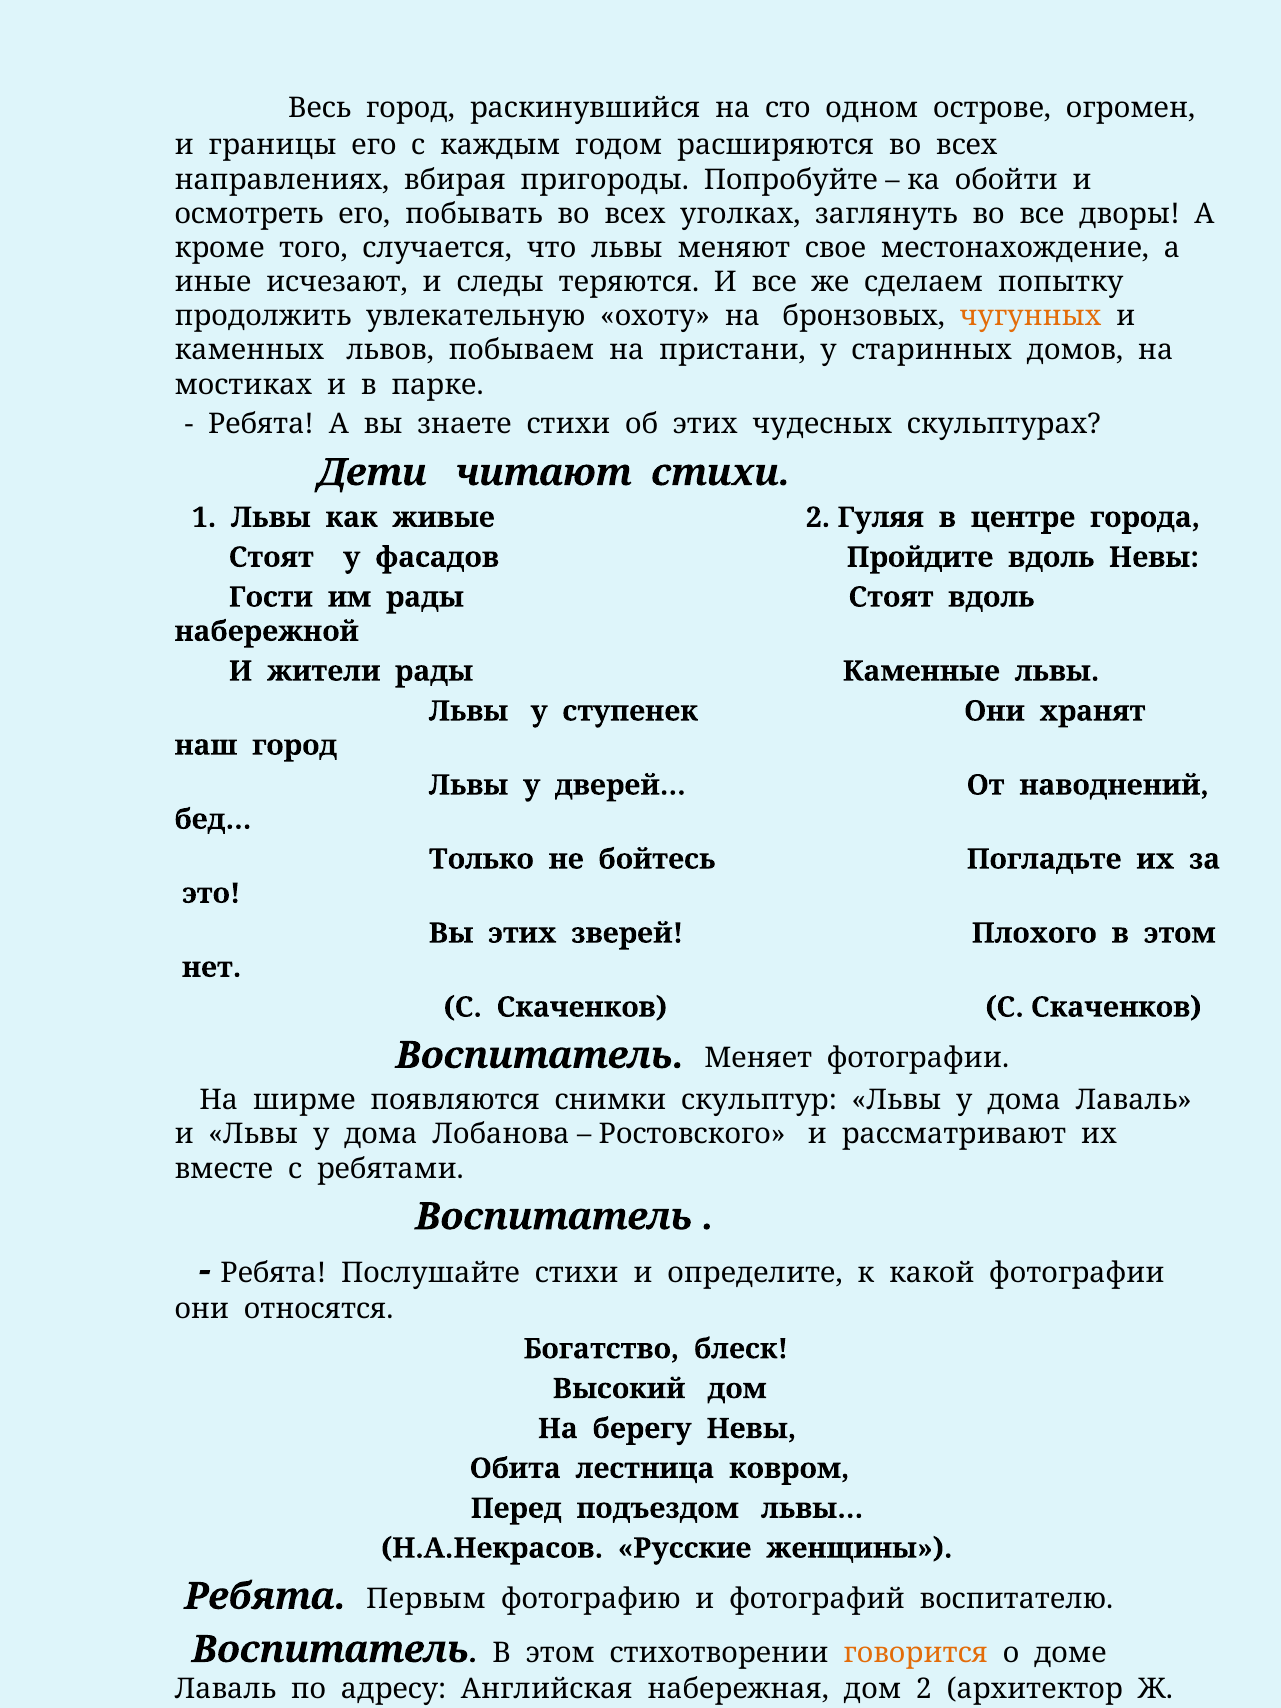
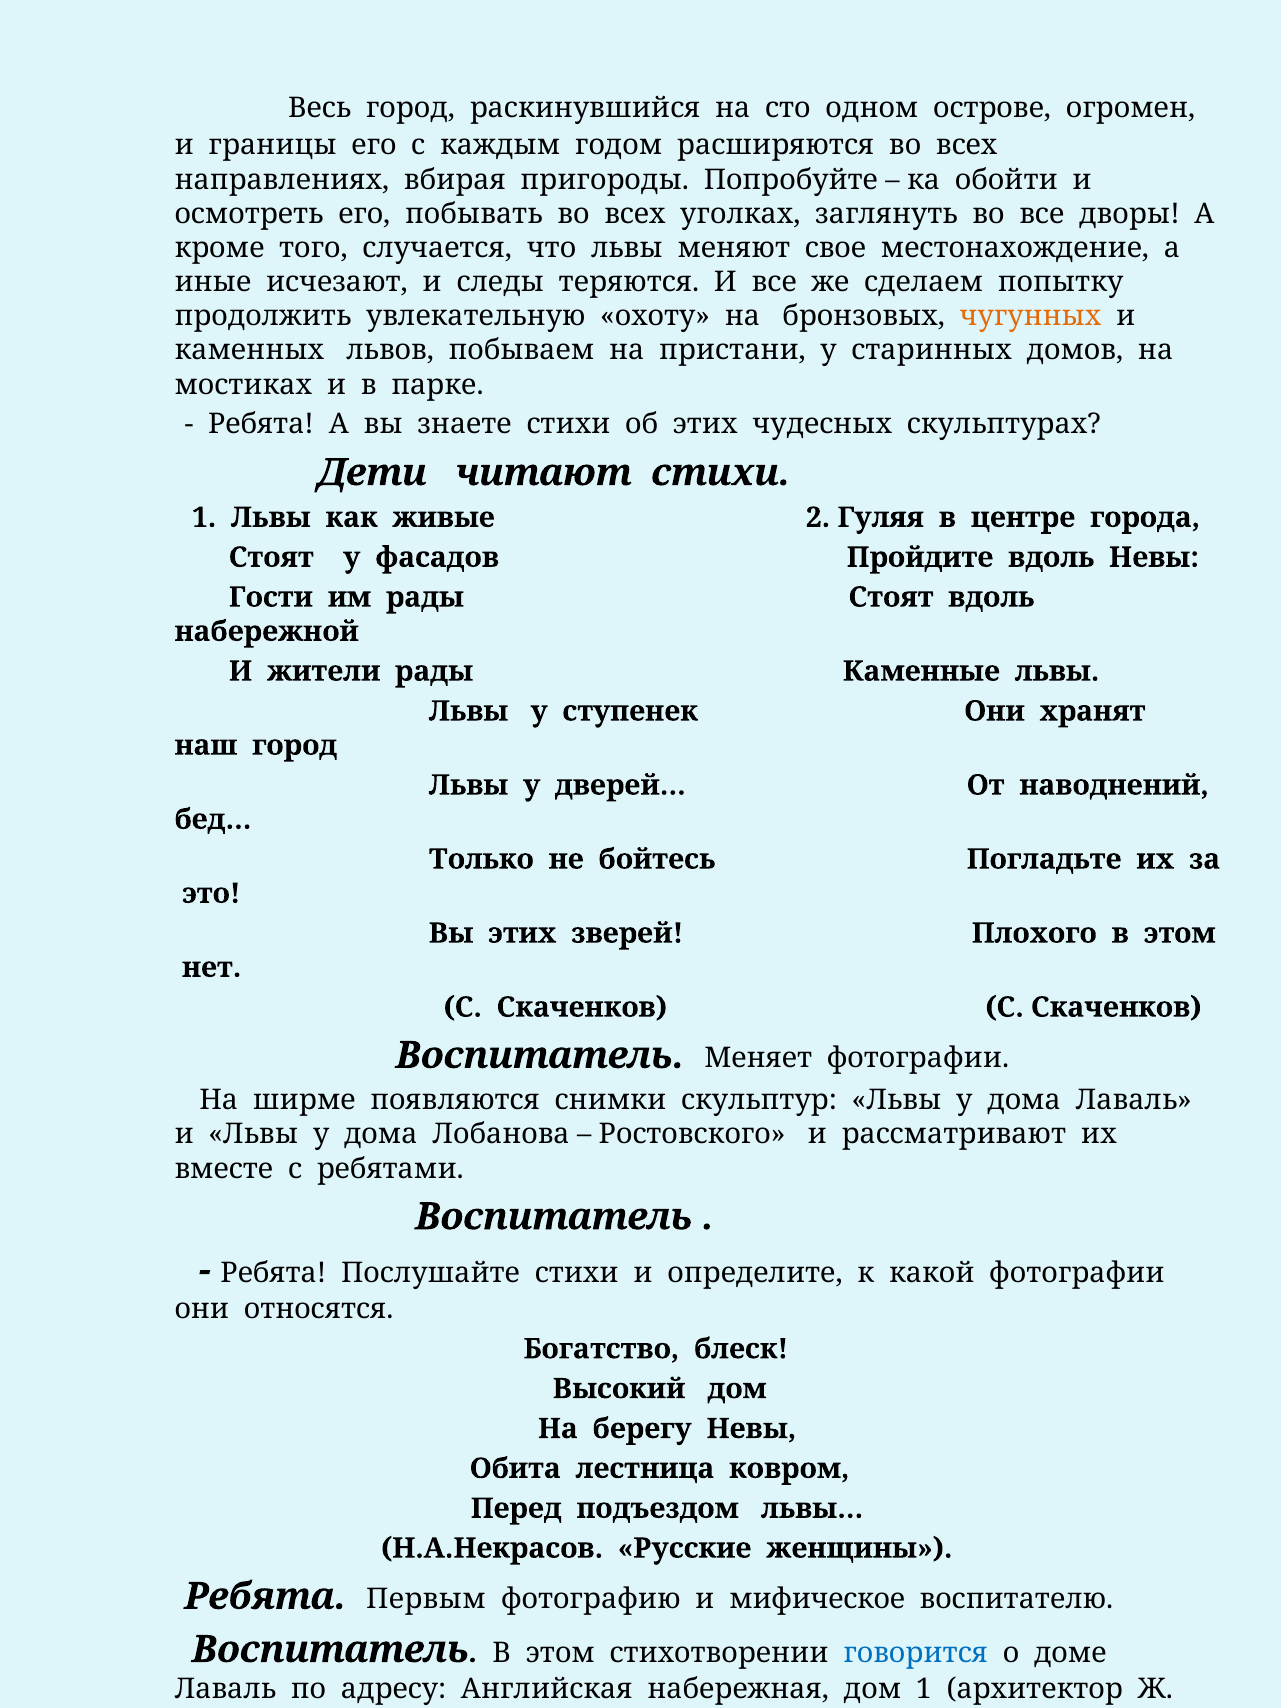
фотографий: фотографий -> мифическое (817, 1600)
говорится colour: orange -> blue (916, 1653)
дом 2: 2 -> 1 (924, 1689)
